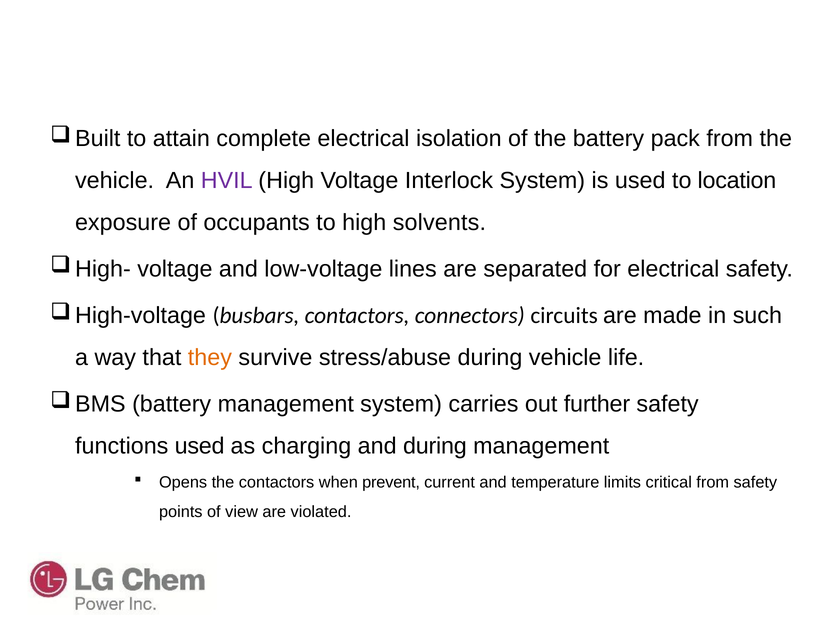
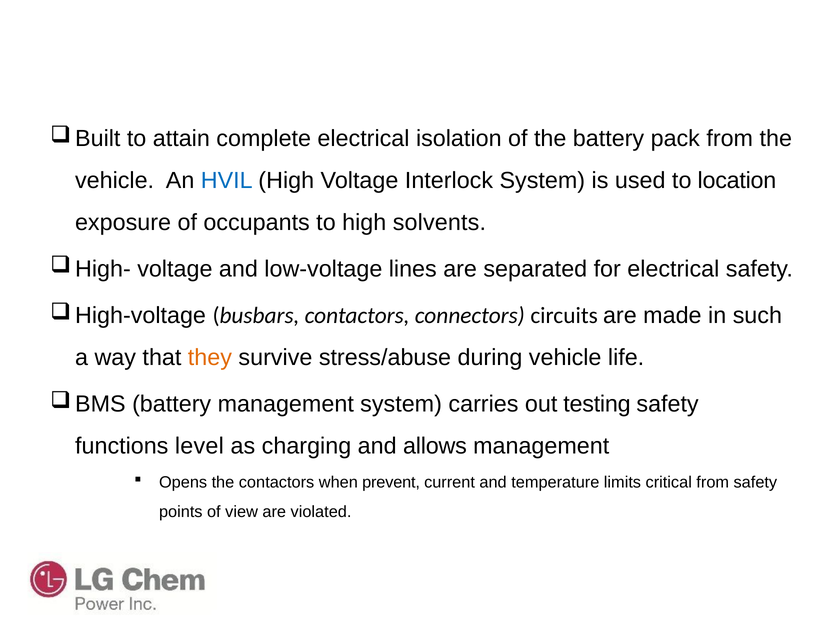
HVIL colour: purple -> blue (227, 181)
further: further -> testing (597, 404)
functions used: used -> level (199, 446)
and during: during -> allows (435, 446)
